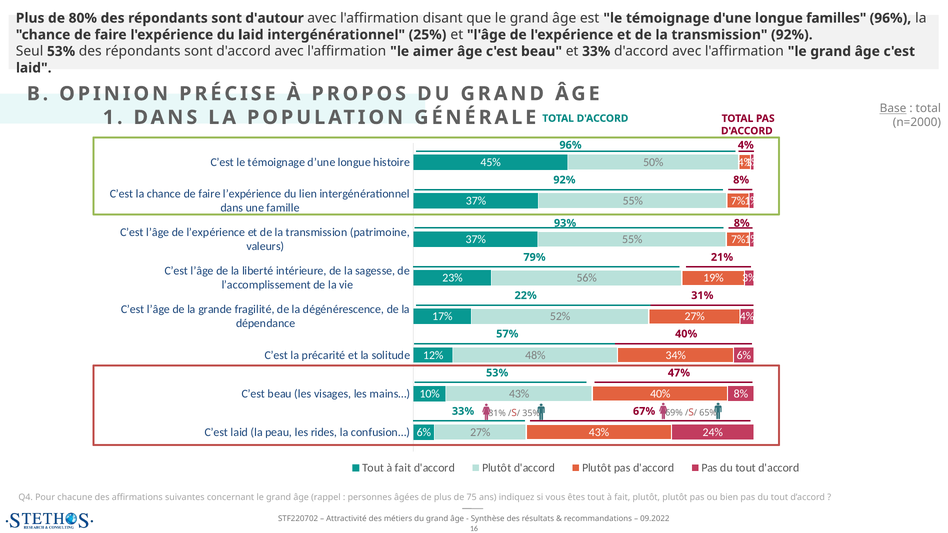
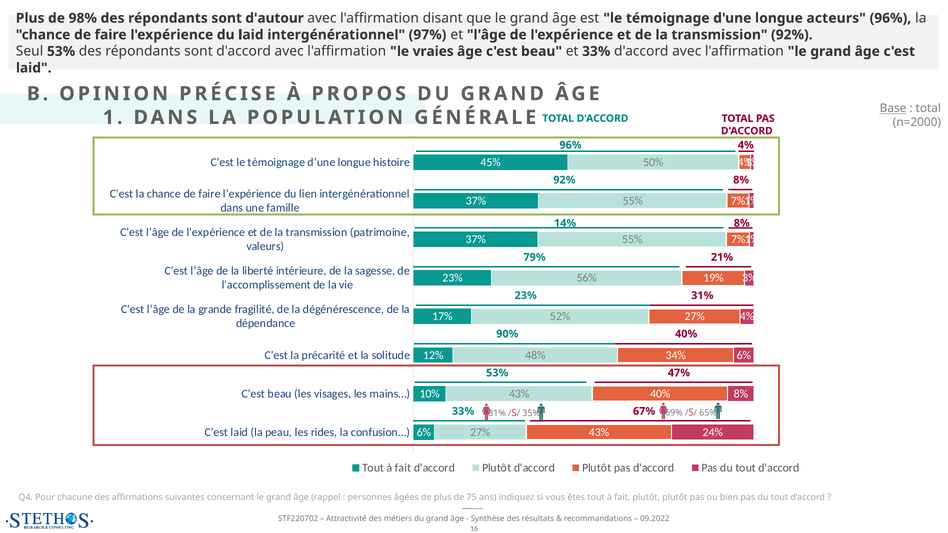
80%: 80% -> 98% (83, 18)
familles: familles -> acteurs (836, 18)
25%: 25% -> 97% (428, 35)
aimer: aimer -> vraies (433, 51)
93%: 93% -> 14% (565, 223)
22%: 22% -> 23% (526, 296)
57%: 57% -> 90% (507, 334)
